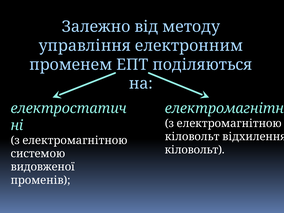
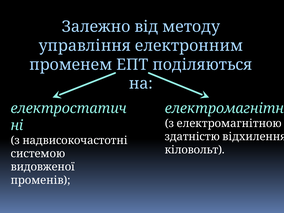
кіловольт: кіловольт -> здатністю (192, 137)
електромагнітною: електромагнітною -> надвисокочастотні (75, 140)
